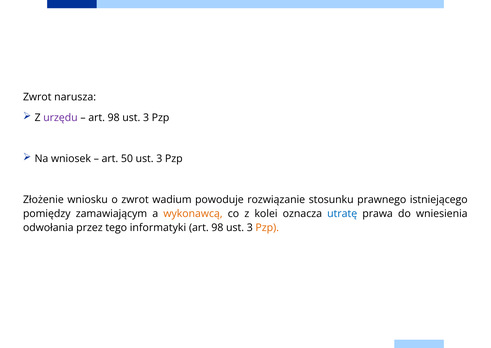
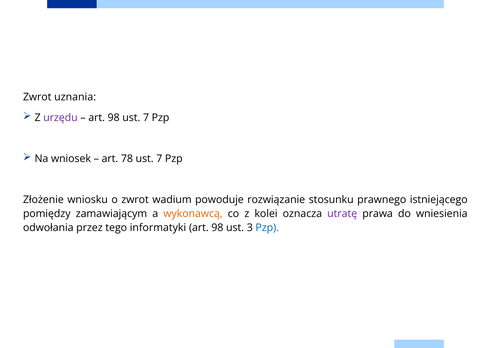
narusza: narusza -> uznania (75, 97)
3: 3 -> 7 (146, 117)
50: 50 -> 78 (127, 158)
3: 3 -> 7 (159, 158)
utratę colour: blue -> purple (342, 213)
Pzp colour: orange -> blue (267, 227)
